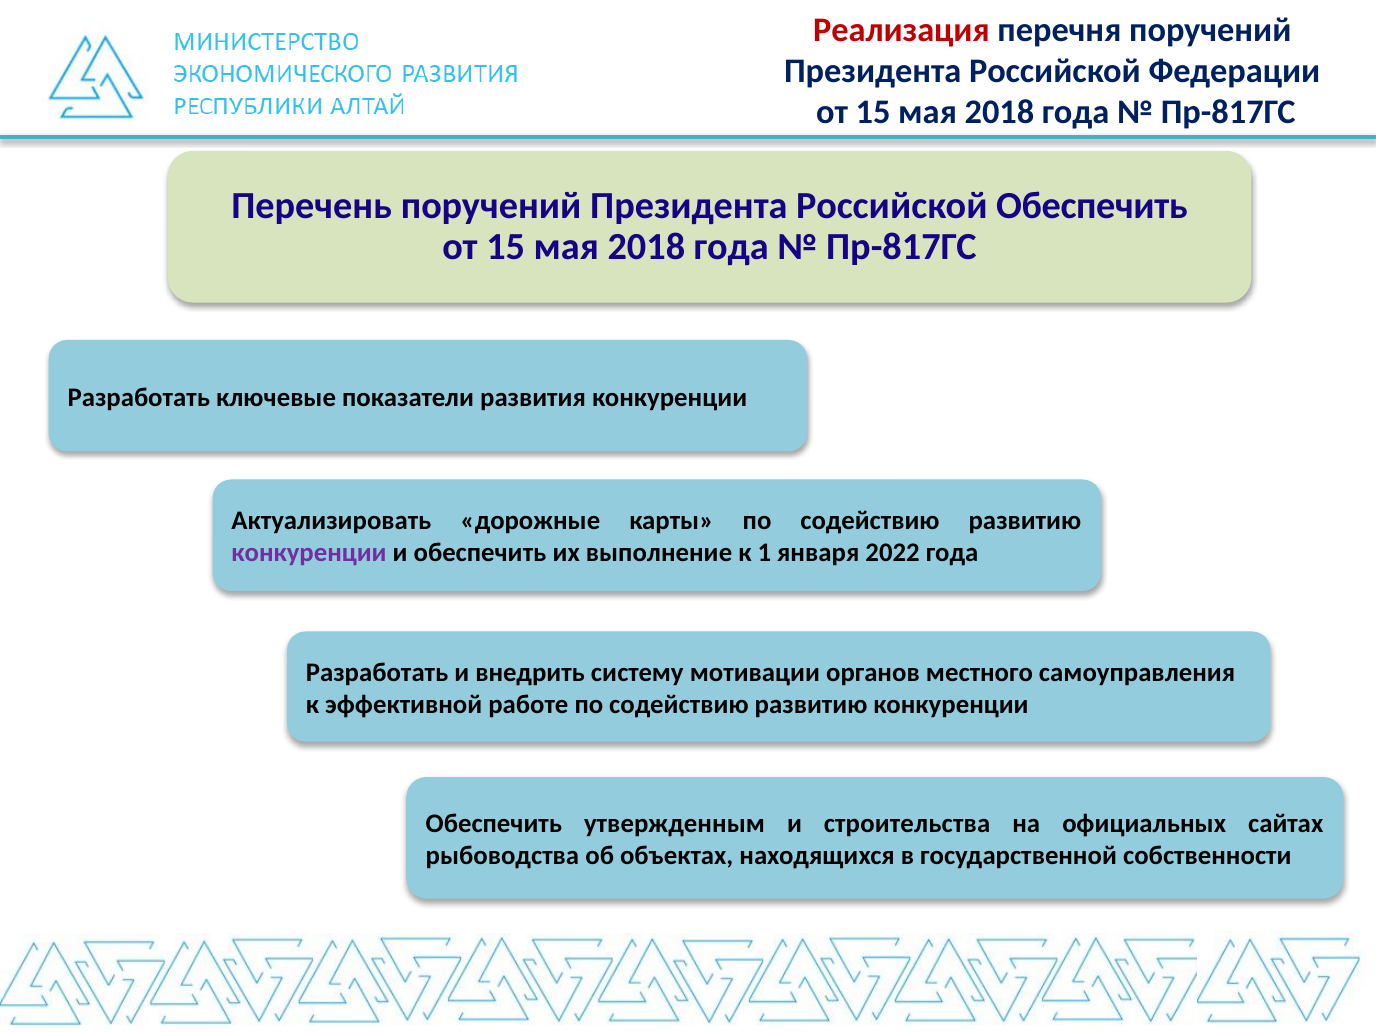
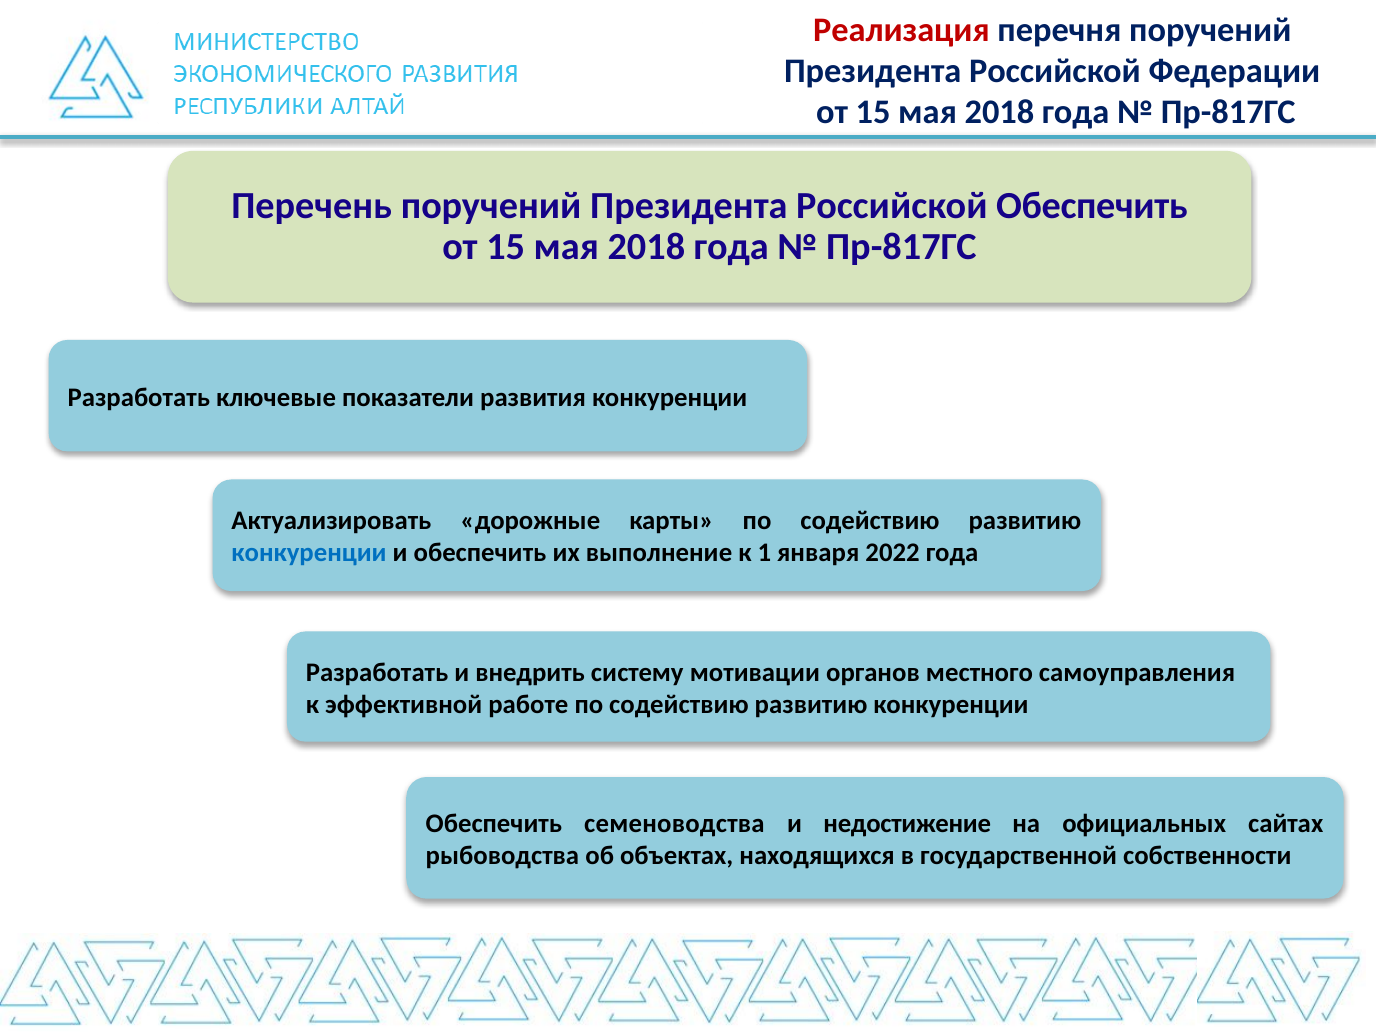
конкуренции colour: purple -> blue (309, 553)
утвержденным: утвержденным -> семеноводства (674, 824)
строительства: строительства -> недостижение (907, 824)
